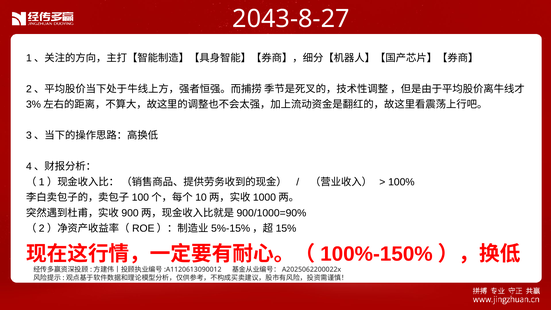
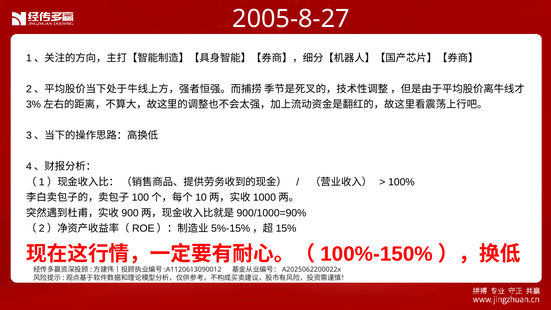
2043-8-27: 2043-8-27 -> 2005-8-27 (291, 19)
